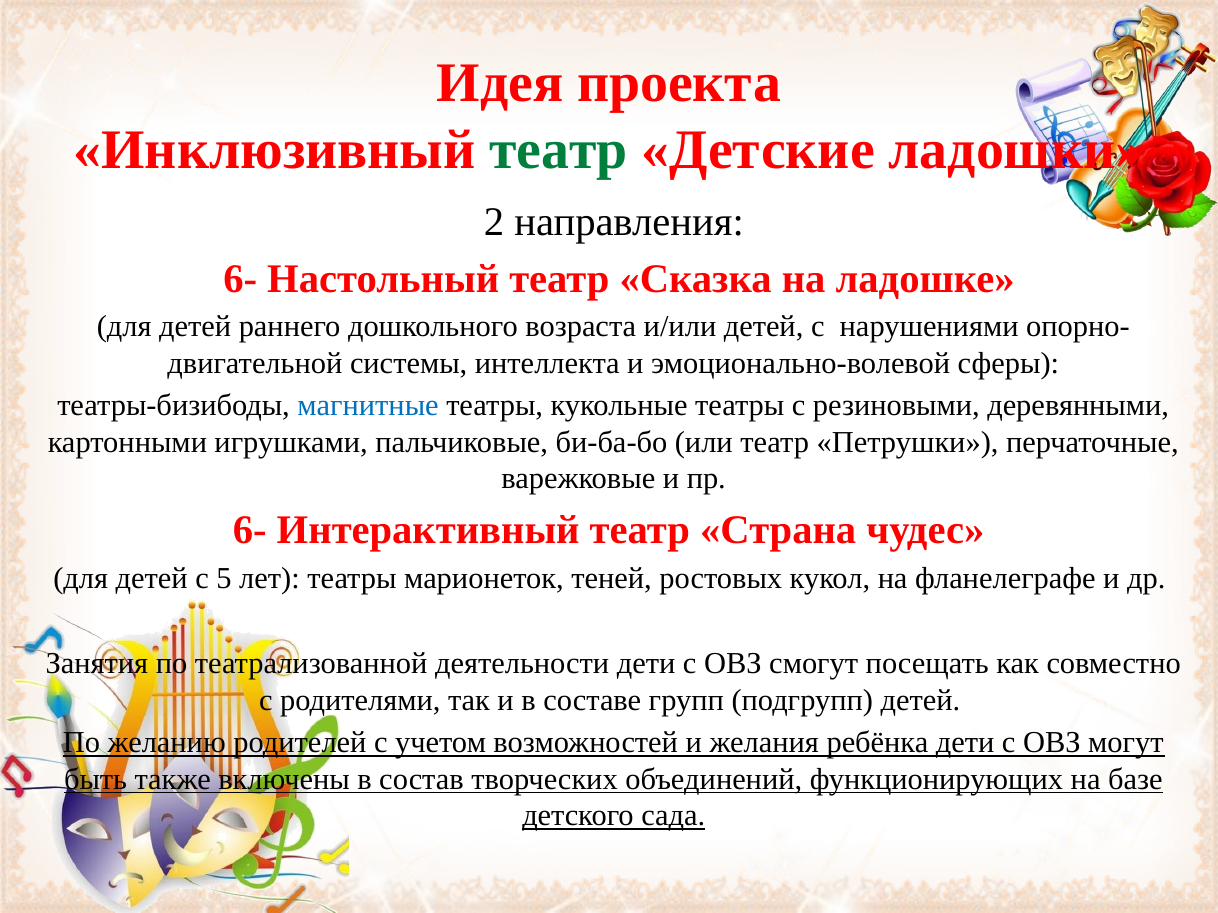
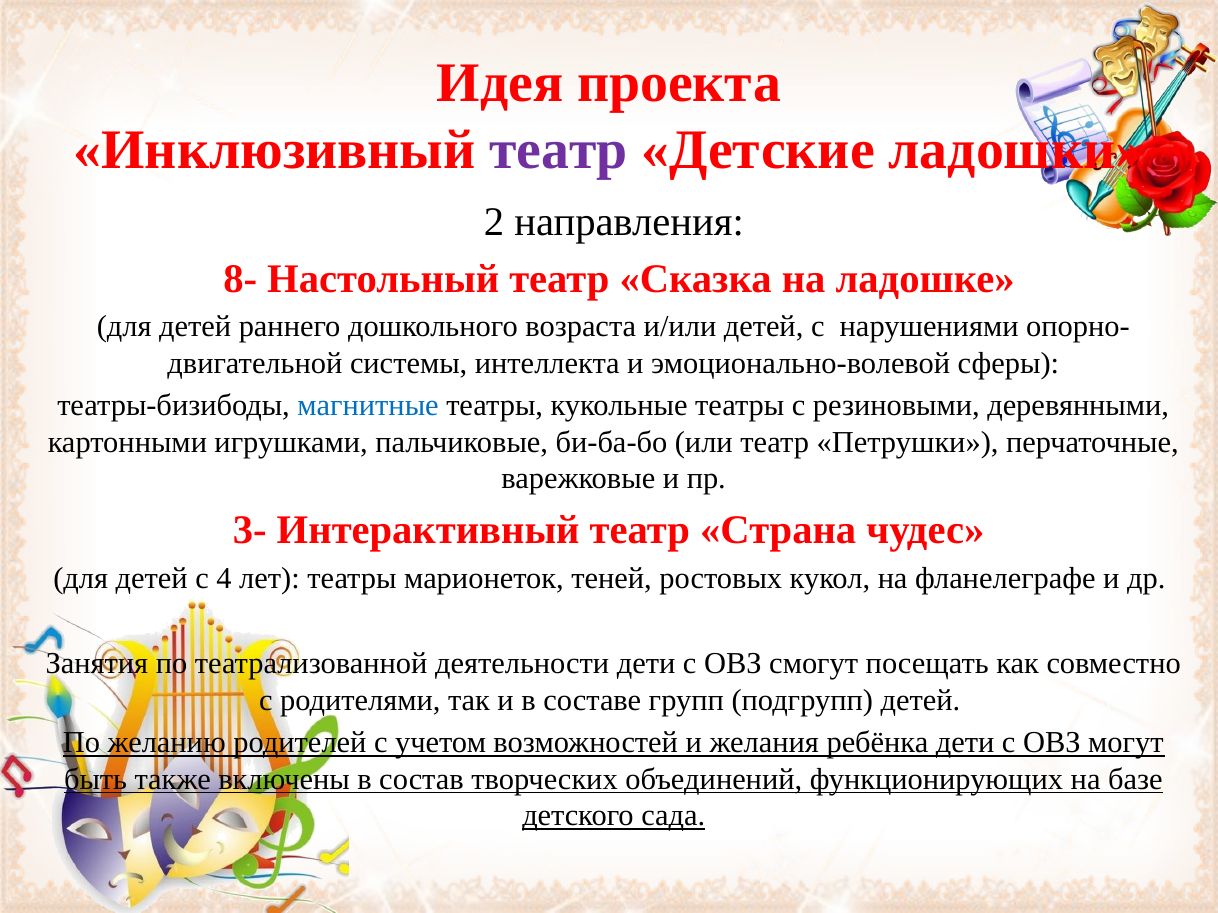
театр colour: green -> purple (559, 150)
6-: 6- -> 8- (240, 279)
6-: 6- -> 3- (250, 531)
5: 5 -> 4 (224, 579)
